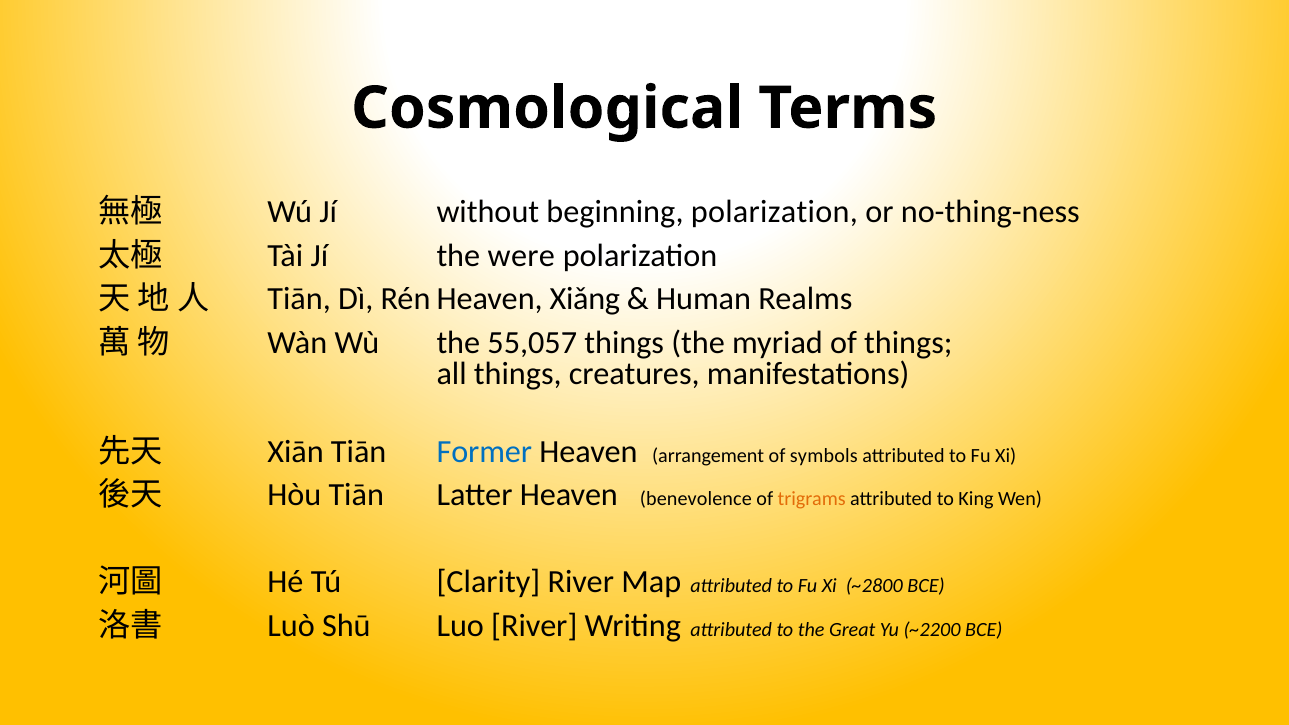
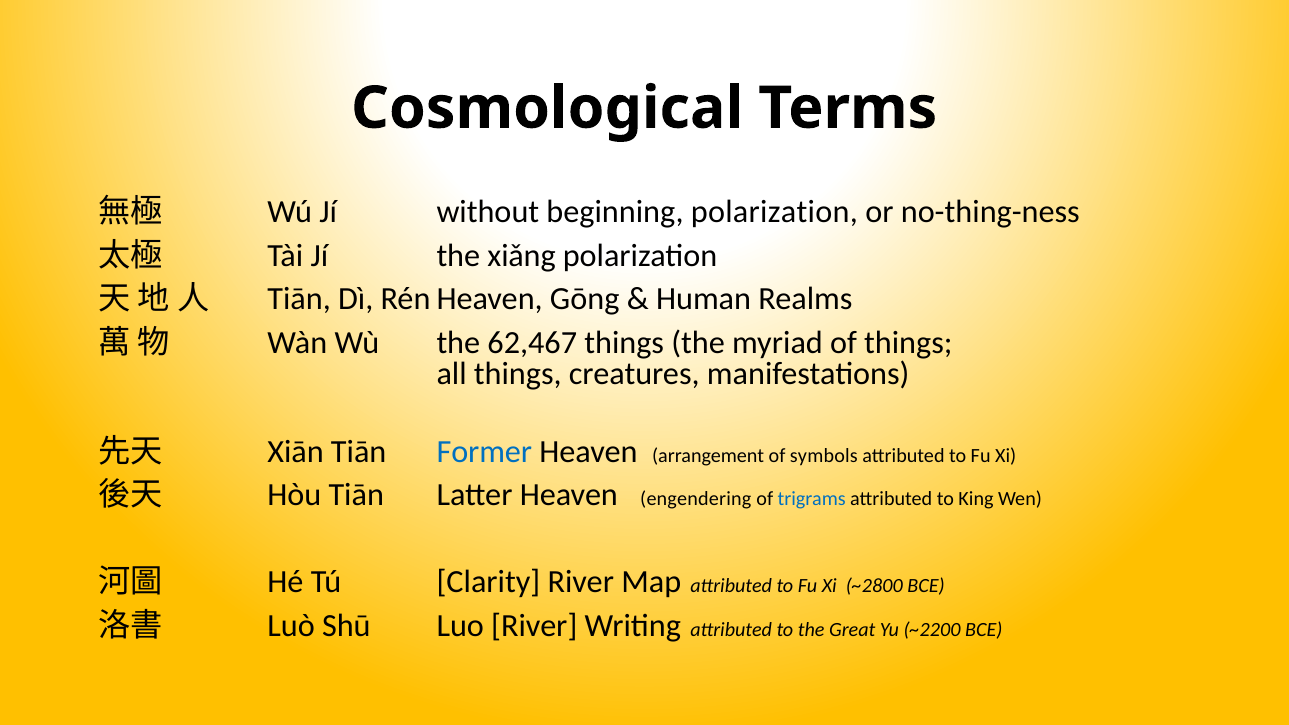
were: were -> xiǎng (522, 256)
Xiǎng: Xiǎng -> Gōng (585, 299)
55,057: 55,057 -> 62,467 (532, 342)
benevolence: benevolence -> engendering (696, 499)
trigrams colour: orange -> blue (812, 499)
